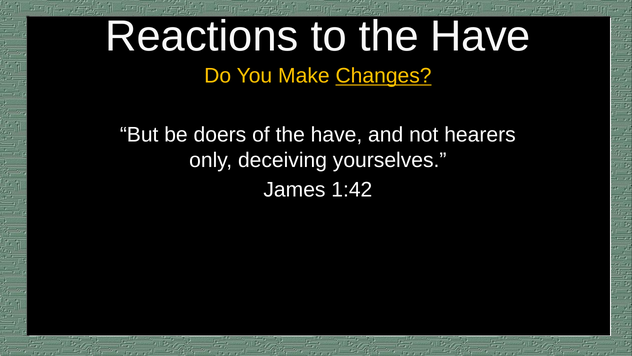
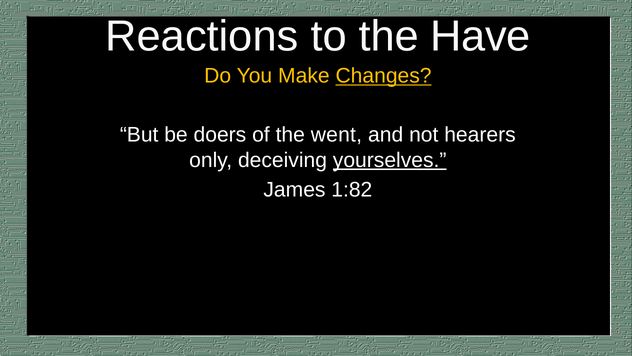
of the have: have -> went (336, 135)
yourselves underline: none -> present (390, 160)
1:42: 1:42 -> 1:82 (352, 190)
